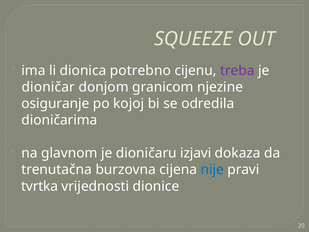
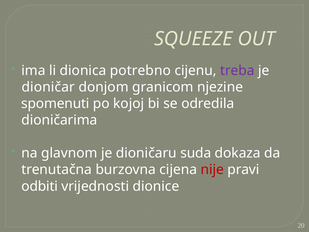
osiguranje: osiguranje -> spomenuti (55, 104)
izjavi: izjavi -> suda (196, 153)
nije colour: blue -> red (212, 170)
tvrtka: tvrtka -> odbiti (40, 186)
